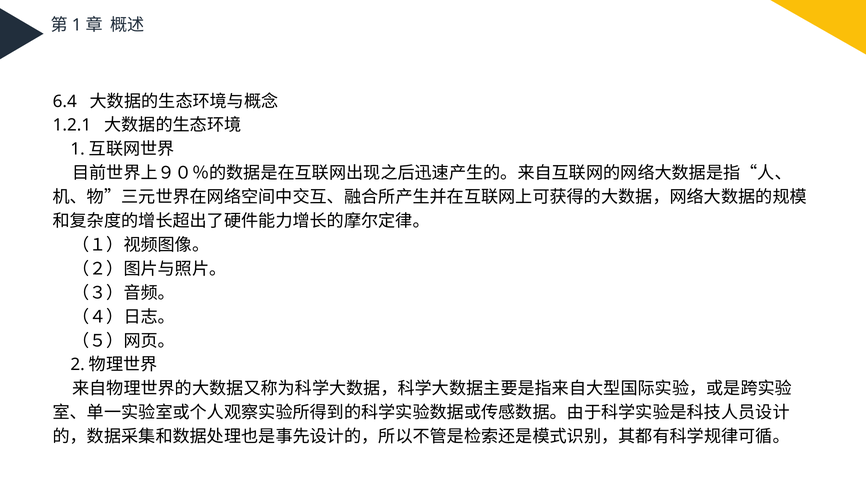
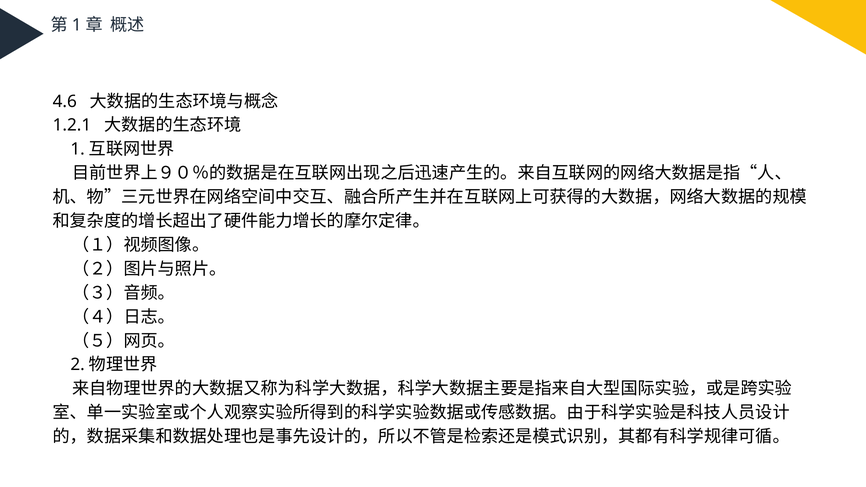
6.4: 6.4 -> 4.6 (65, 101)
